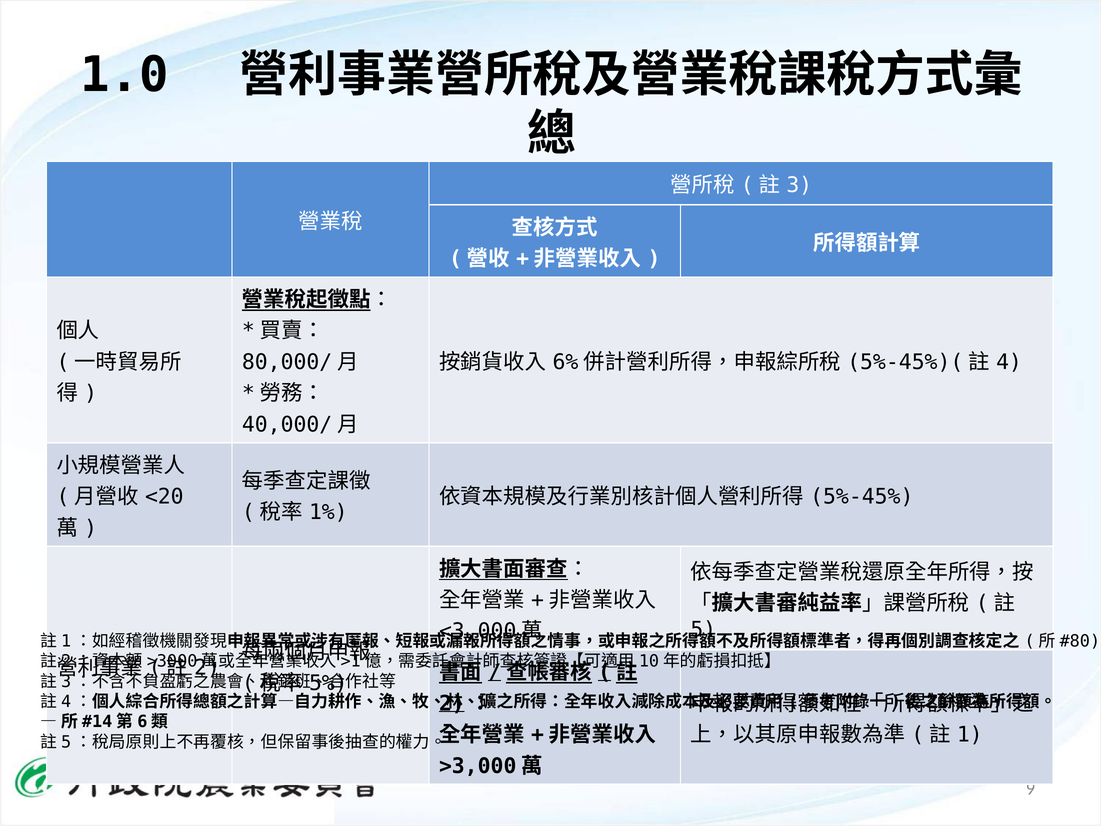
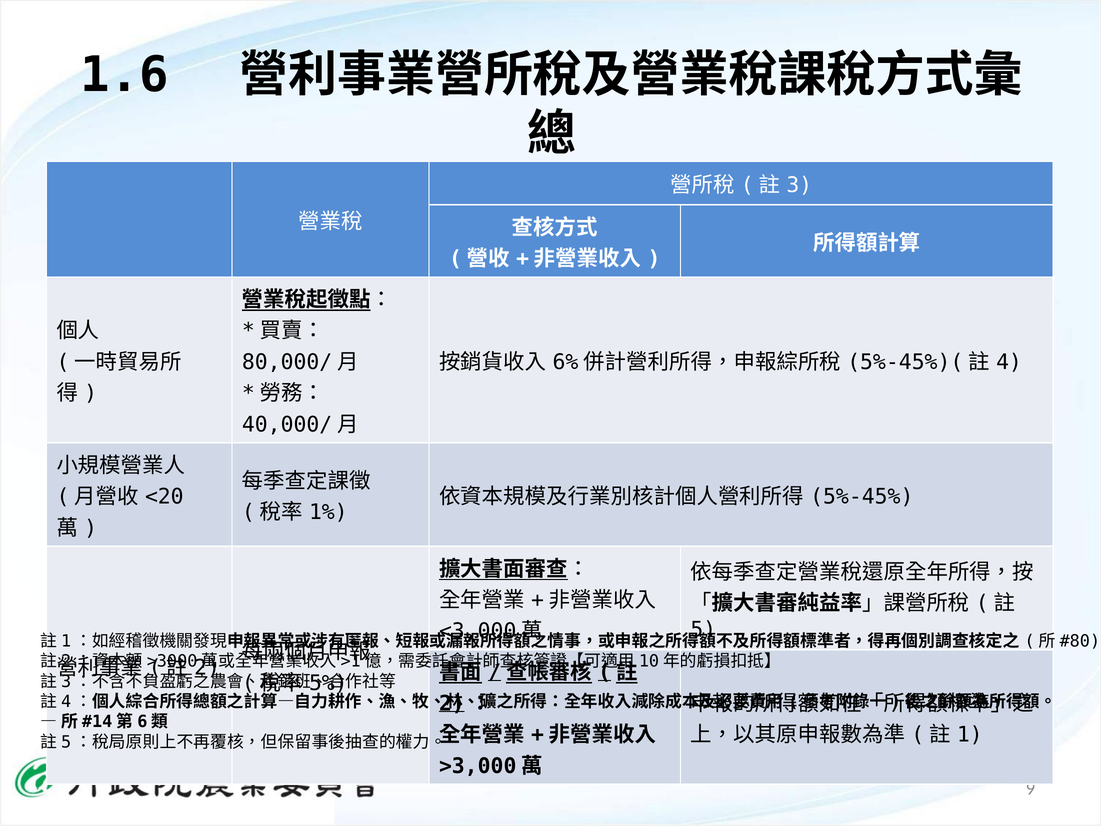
1.0: 1.0 -> 1.6 (124, 75)
